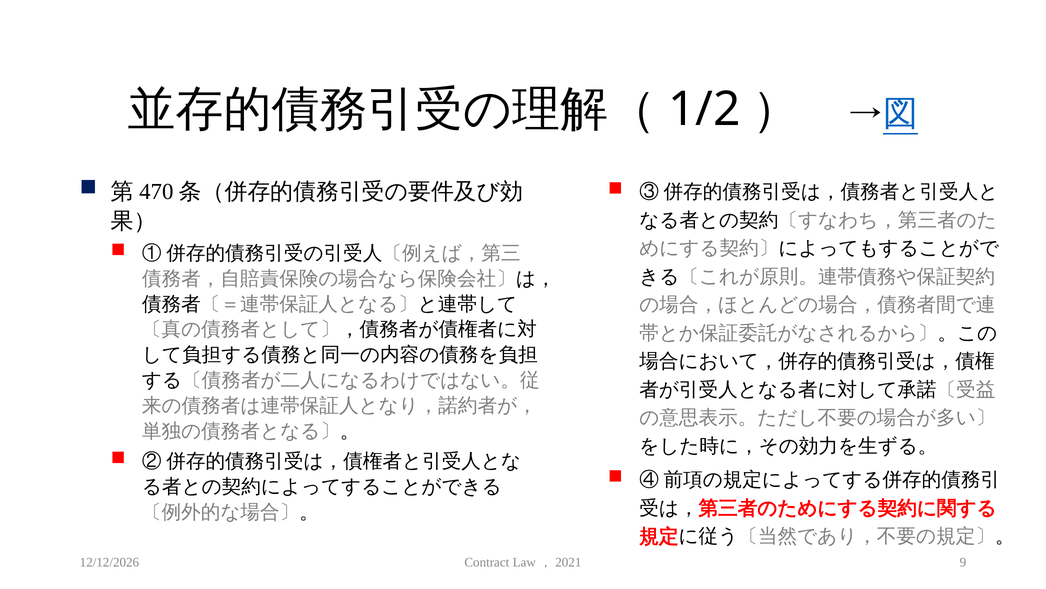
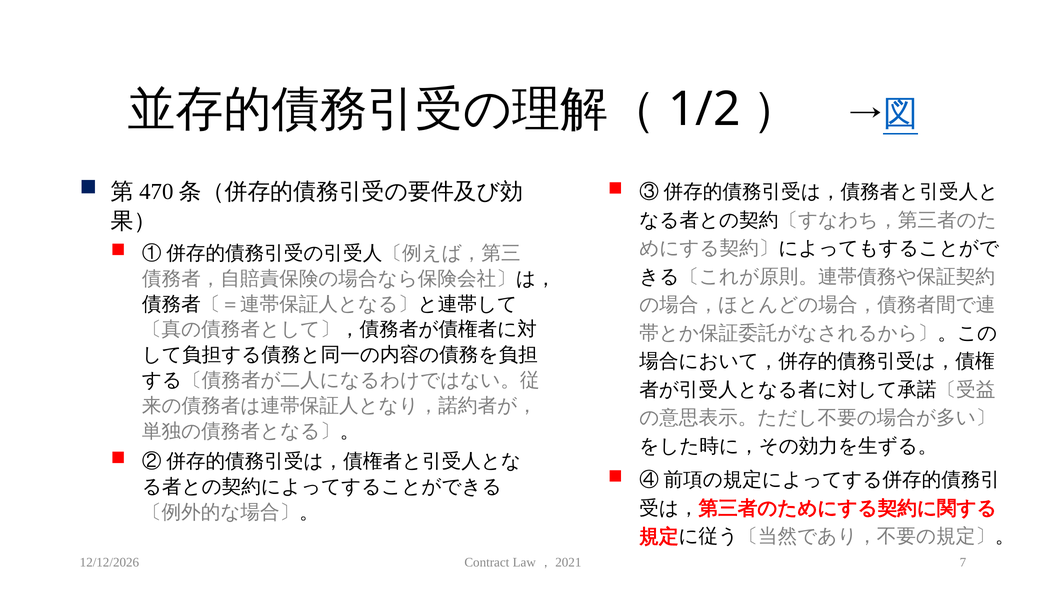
9: 9 -> 7 (963, 562)
